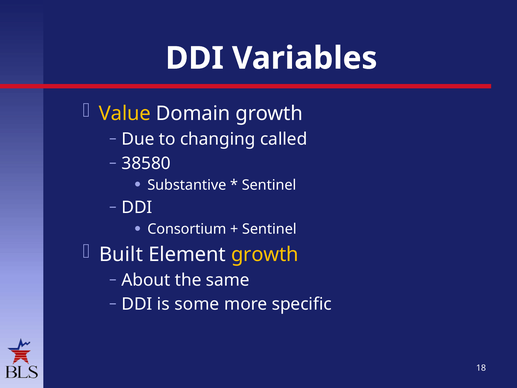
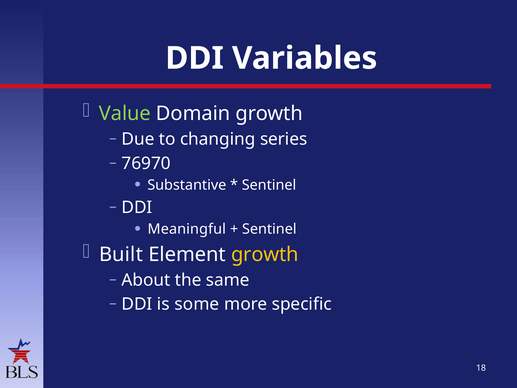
Value colour: yellow -> light green (125, 113)
called: called -> series (284, 139)
38580: 38580 -> 76970 (146, 163)
Consortium: Consortium -> Meaningful (187, 229)
